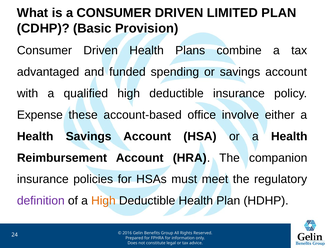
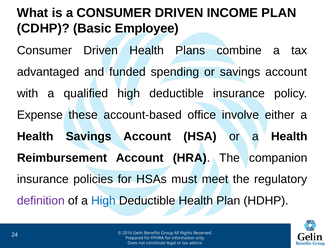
LIMITED: LIMITED -> INCOME (232, 13)
Provision: Provision -> Employee (147, 28)
High colour: orange -> blue (103, 200)
